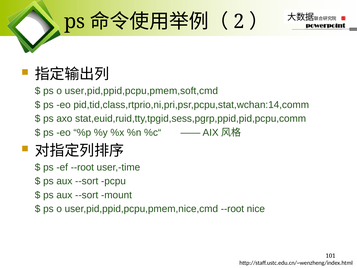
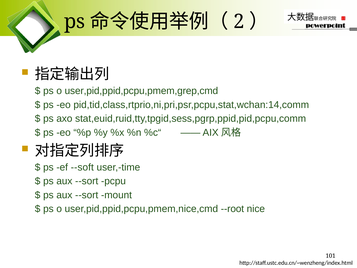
user,pid,ppid,pcpu,pmem,soft,cmd: user,pid,ppid,pcpu,pmem,soft,cmd -> user,pid,ppid,pcpu,pmem,grep,cmd (141, 91)
ef --root: --root -> --soft (82, 167)
